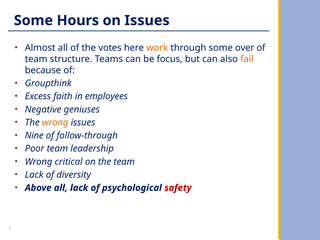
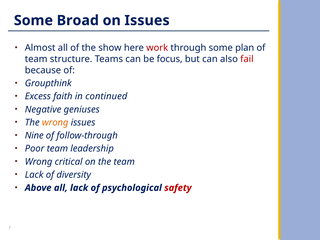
Hours: Hours -> Broad (78, 20)
votes: votes -> show (110, 48)
work colour: orange -> red (157, 48)
over: over -> plan (245, 48)
fail colour: orange -> red (247, 59)
employees: employees -> continued (106, 96)
